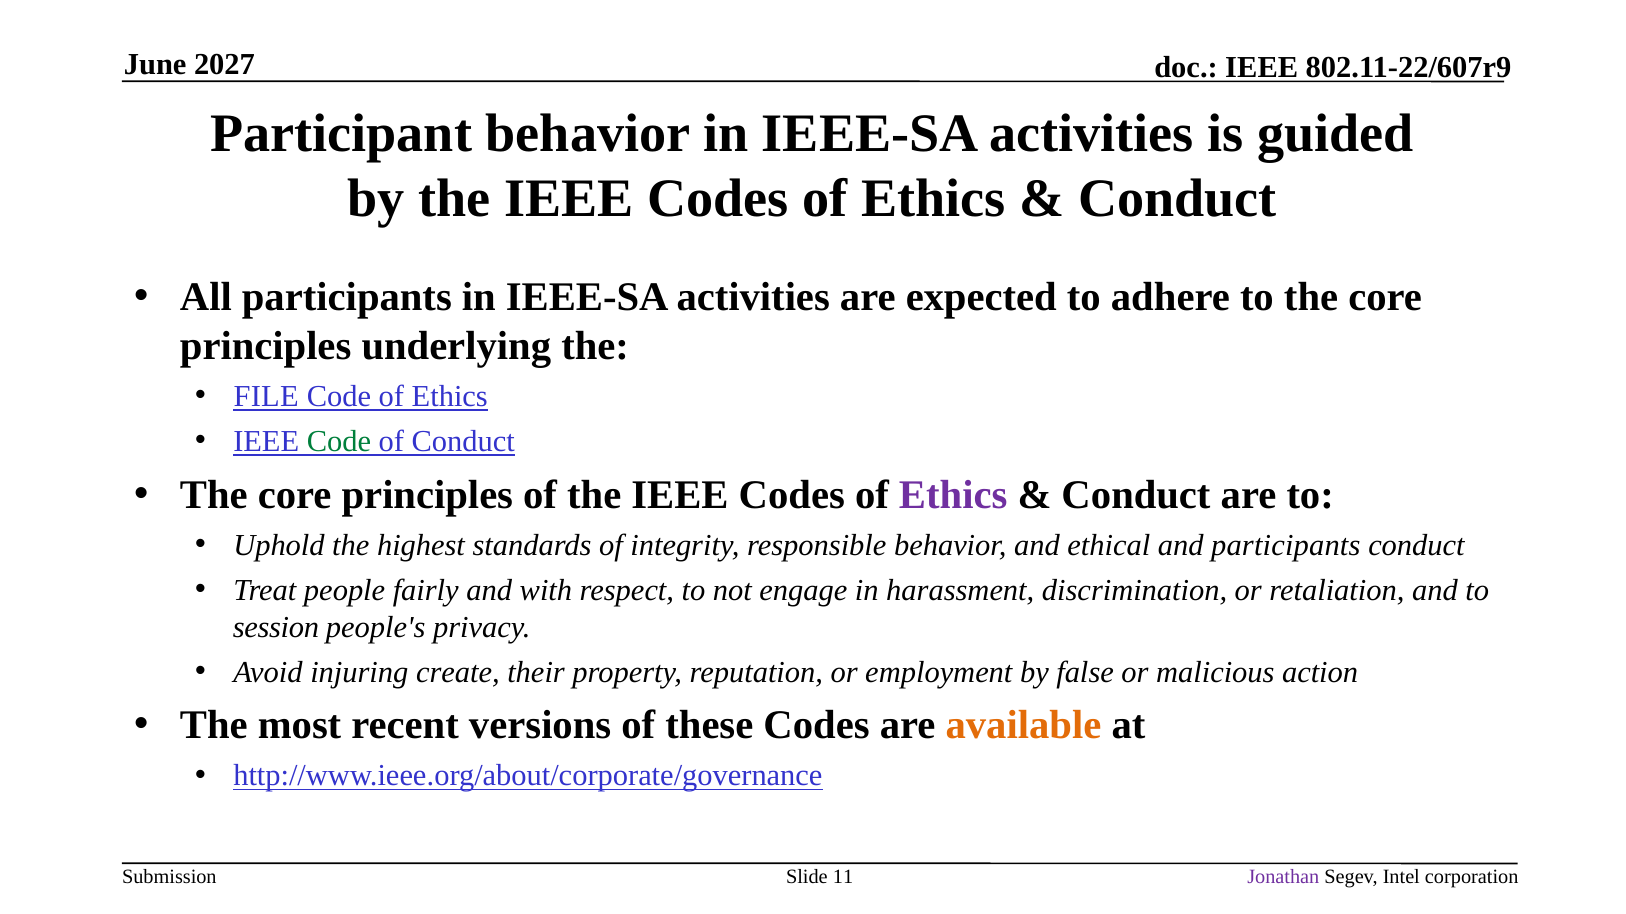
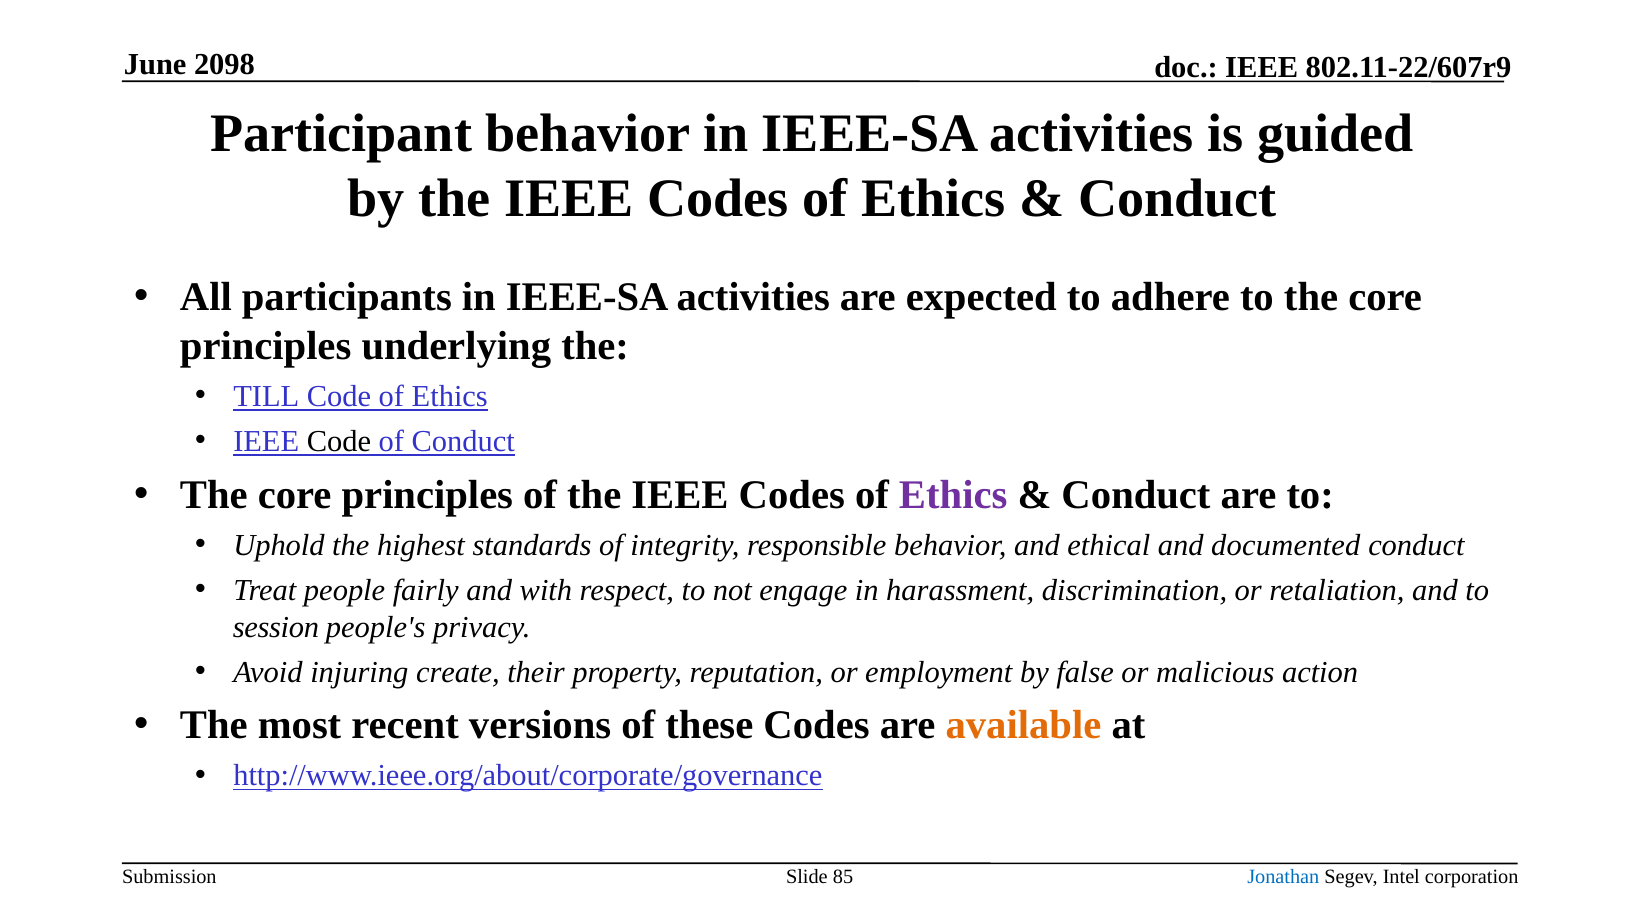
2027: 2027 -> 2098 (224, 65)
FILE: FILE -> TILL (266, 397)
Code colour: green -> black (339, 442)
and participants: participants -> documented (1286, 546)
11: 11 -> 85 (843, 877)
Jonathan colour: purple -> blue (1283, 877)
